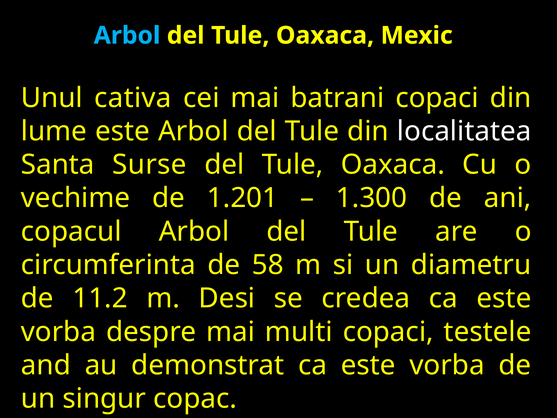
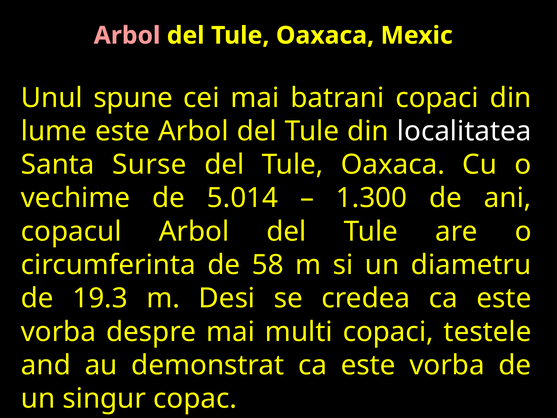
Arbol colour: light blue -> pink (127, 35)
cativa: cativa -> spune (133, 98)
1.201: 1.201 -> 5.014 (243, 198)
11.2: 11.2 -> 19.3 (100, 298)
